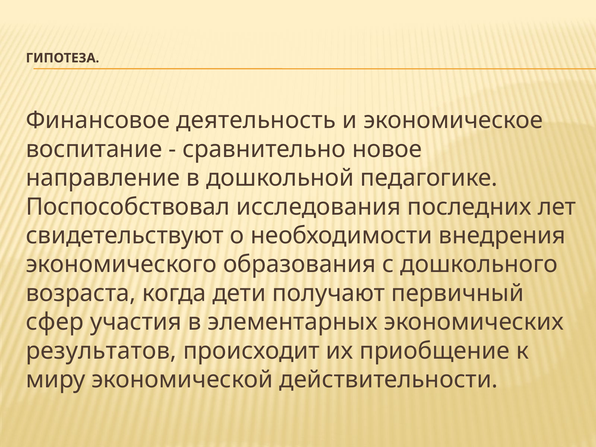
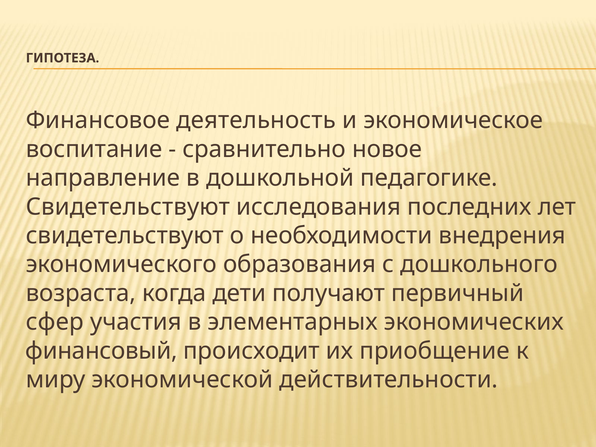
Поспособствовал: Поспособствовал -> Свидетельствуют (128, 207)
результатов: результатов -> финансовый (101, 351)
